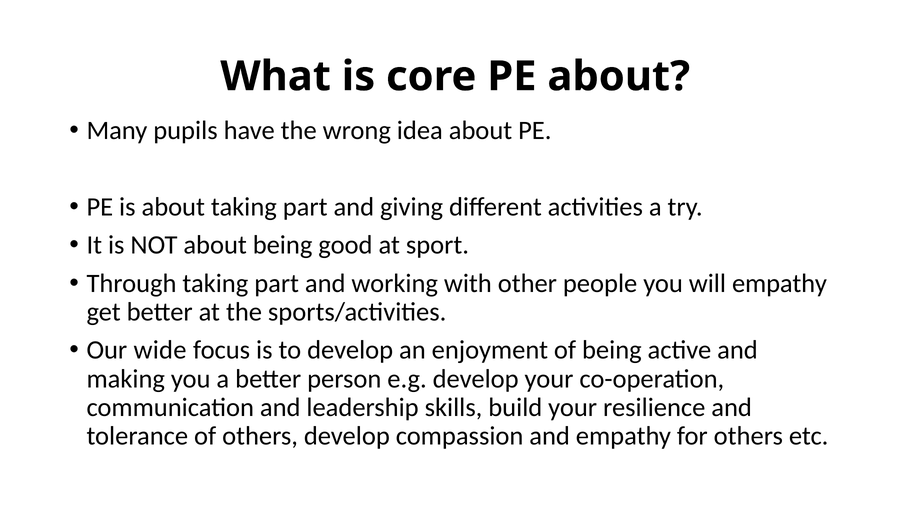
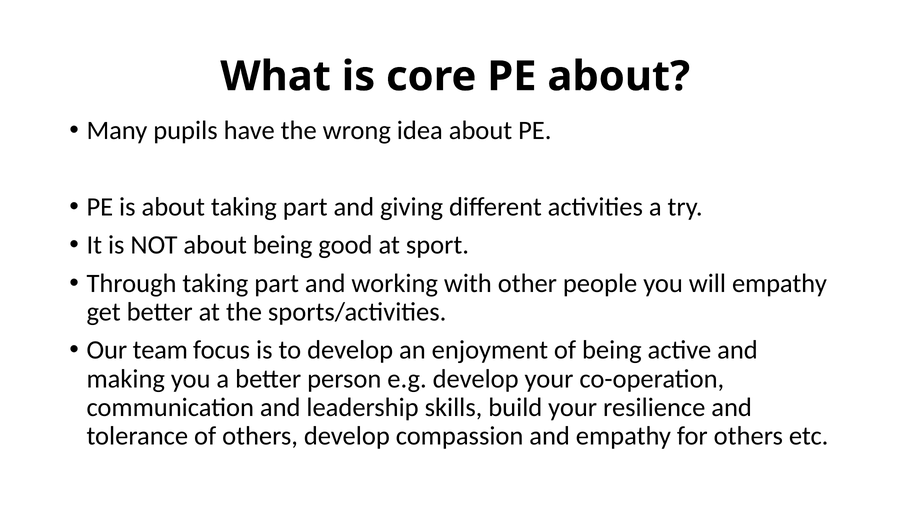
wide: wide -> team (160, 350)
